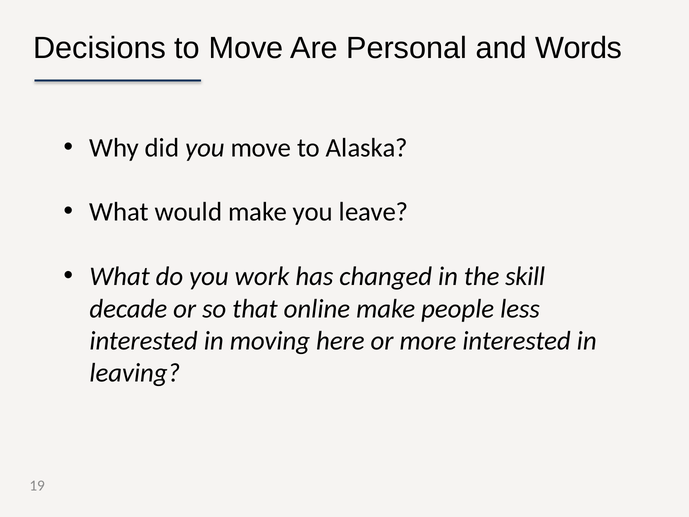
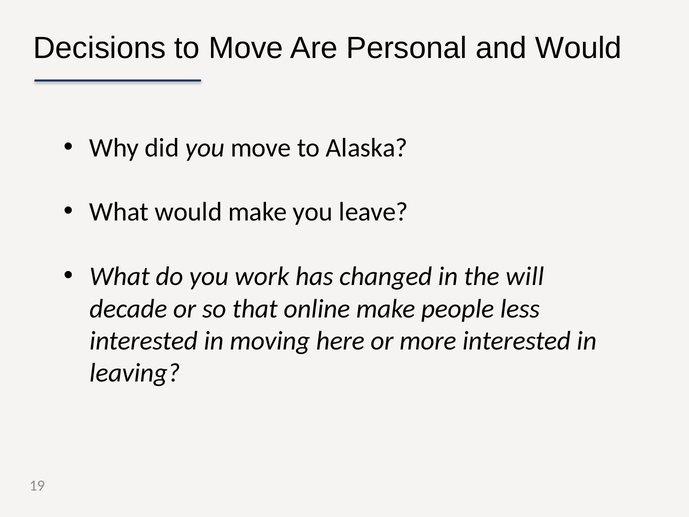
and Words: Words -> Would (579, 48)
skill: skill -> will (525, 276)
